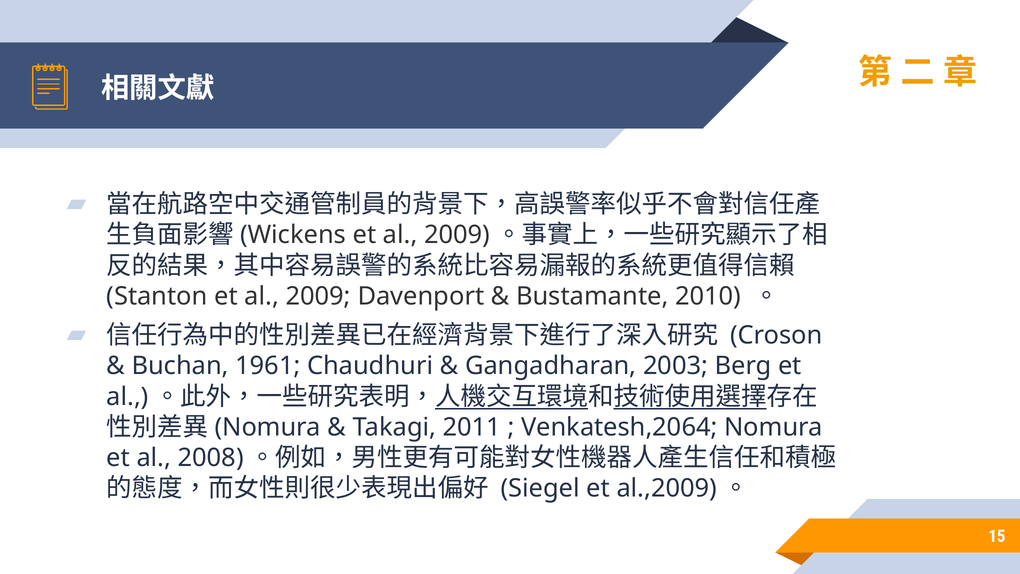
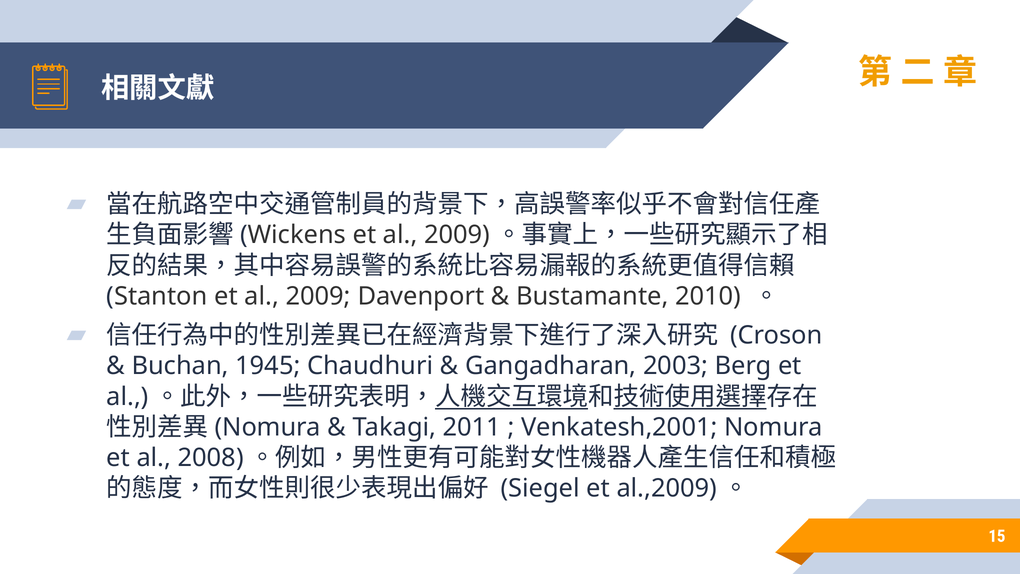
1961: 1961 -> 1945 (268, 366)
Venkatesh,2064: Venkatesh,2064 -> Venkatesh,2001 (619, 427)
